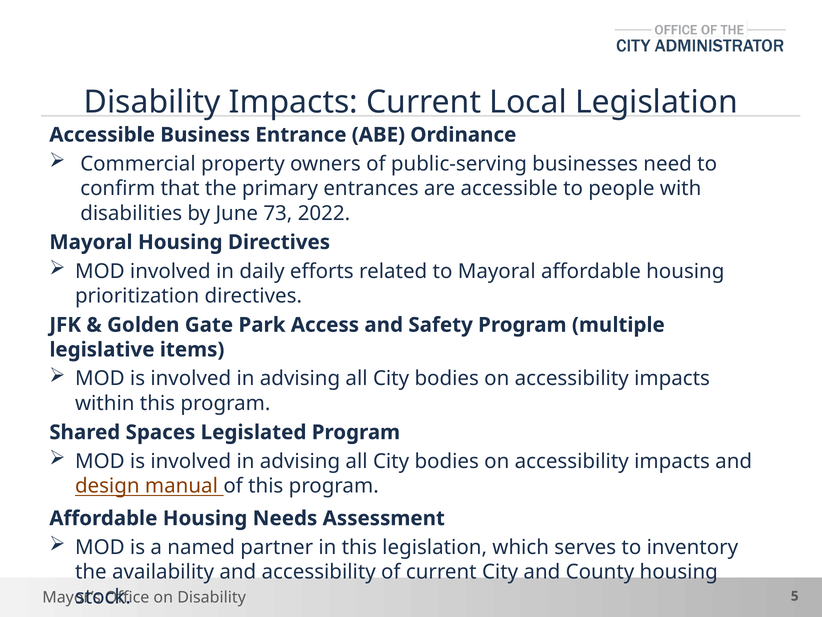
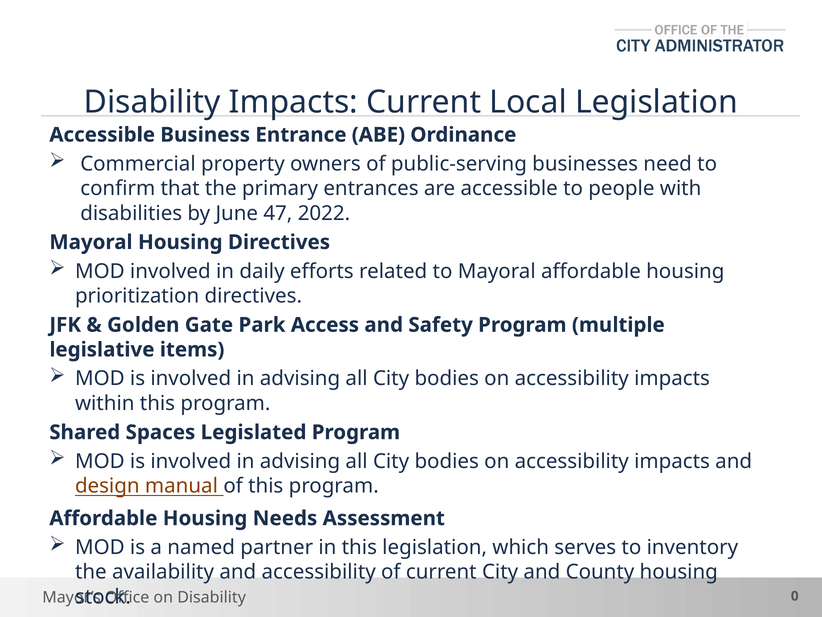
73: 73 -> 47 (278, 213)
5: 5 -> 0 (795, 596)
